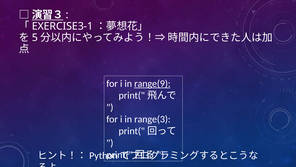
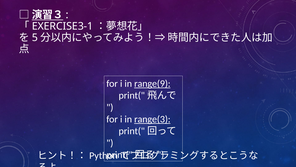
range(3 underline: none -> present (152, 119)
